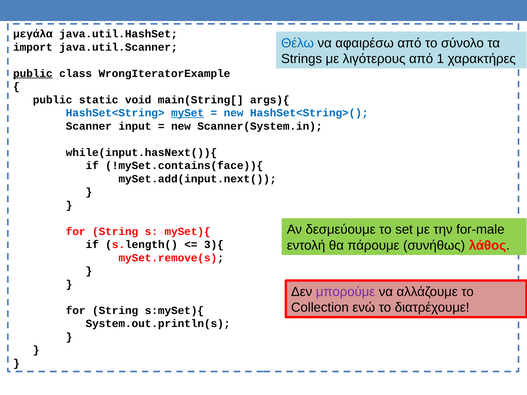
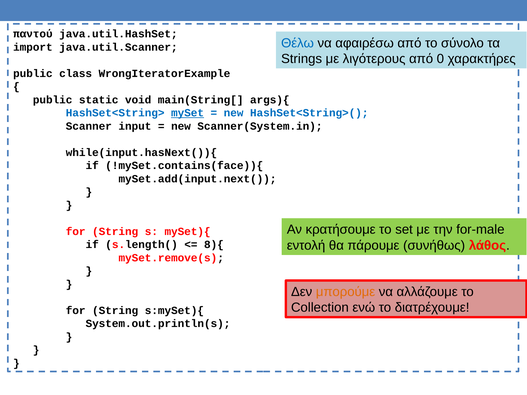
μεγάλα: μεγάλα -> παντού (33, 34)
1: 1 -> 0 (440, 59)
public underline: present -> none (33, 73)
δεσμεύουμε: δεσμεύουμε -> κρατήσουμε (341, 230)
3){: 3){ -> 8){ (214, 245)
μπορούμε colour: purple -> orange (346, 292)
